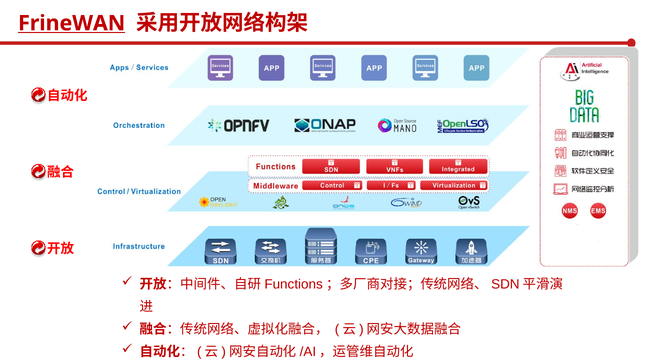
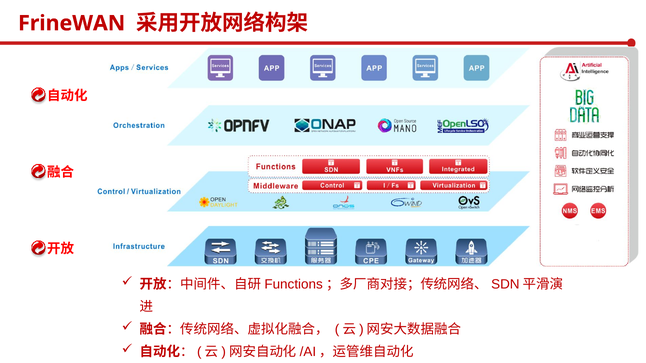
FrineWAN underline: present -> none (72, 23)
